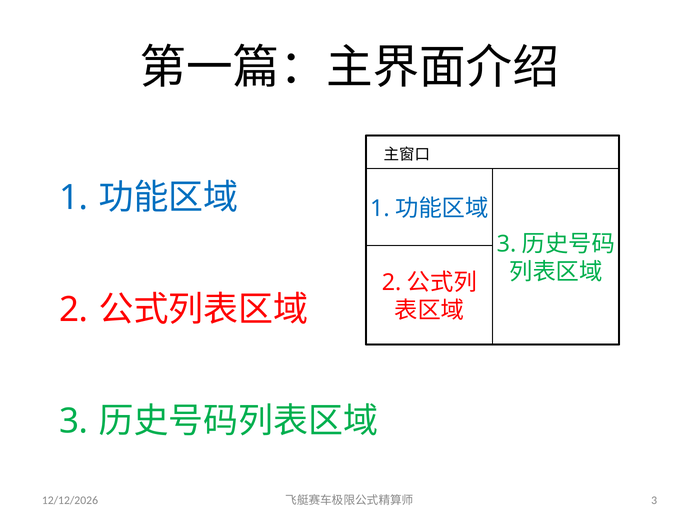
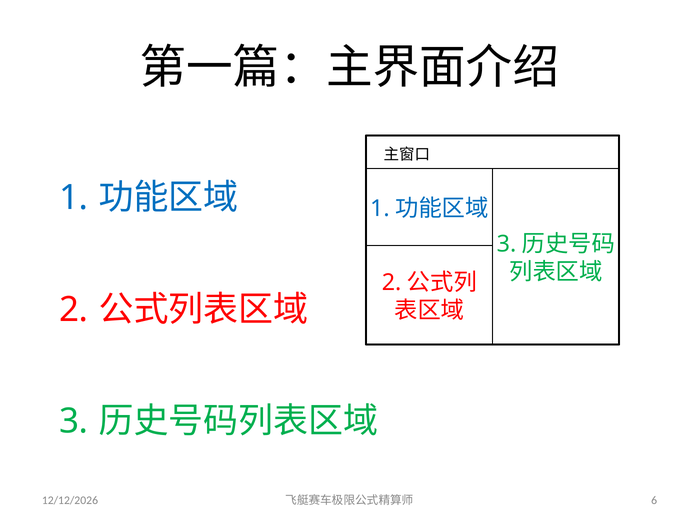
3: 3 -> 6 (654, 501)
